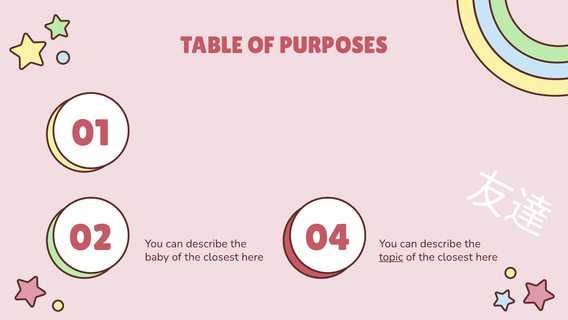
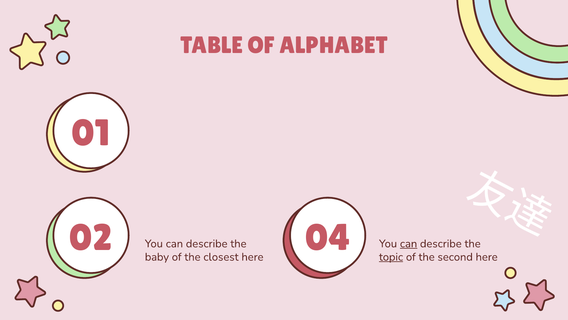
PURPOSES: PURPOSES -> ALPHABET (334, 45)
can underline: none -> present (409, 243)
closest: closest -> second (455, 257)
